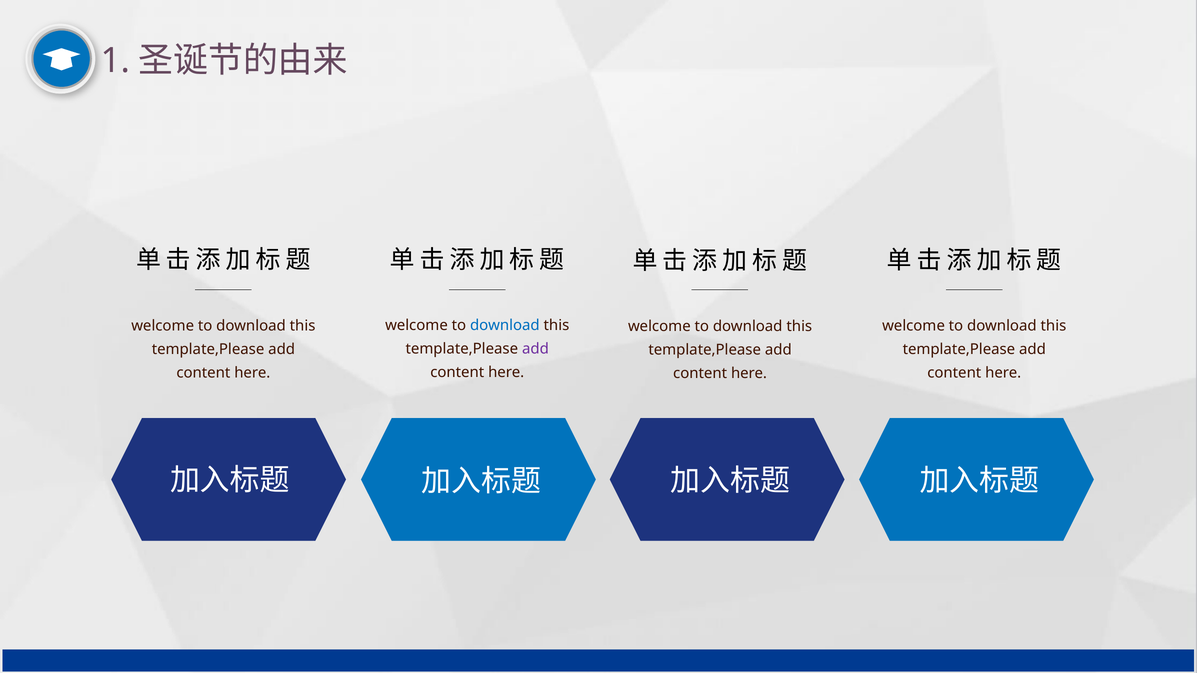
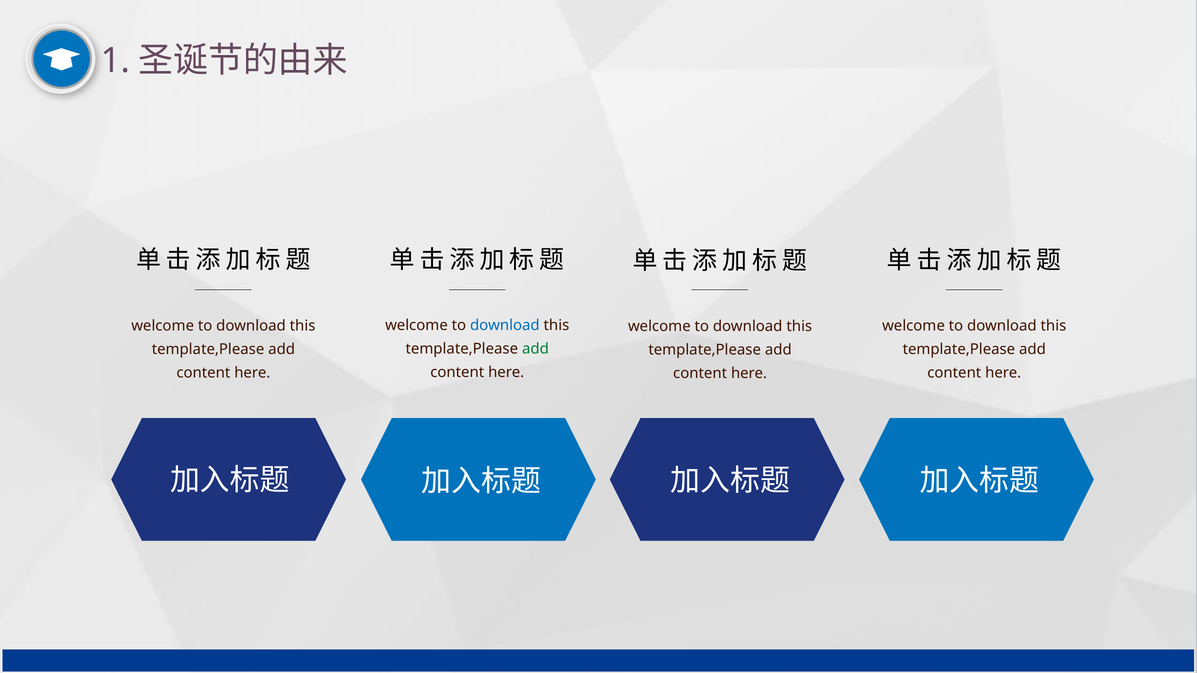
add colour: purple -> green (535, 349)
